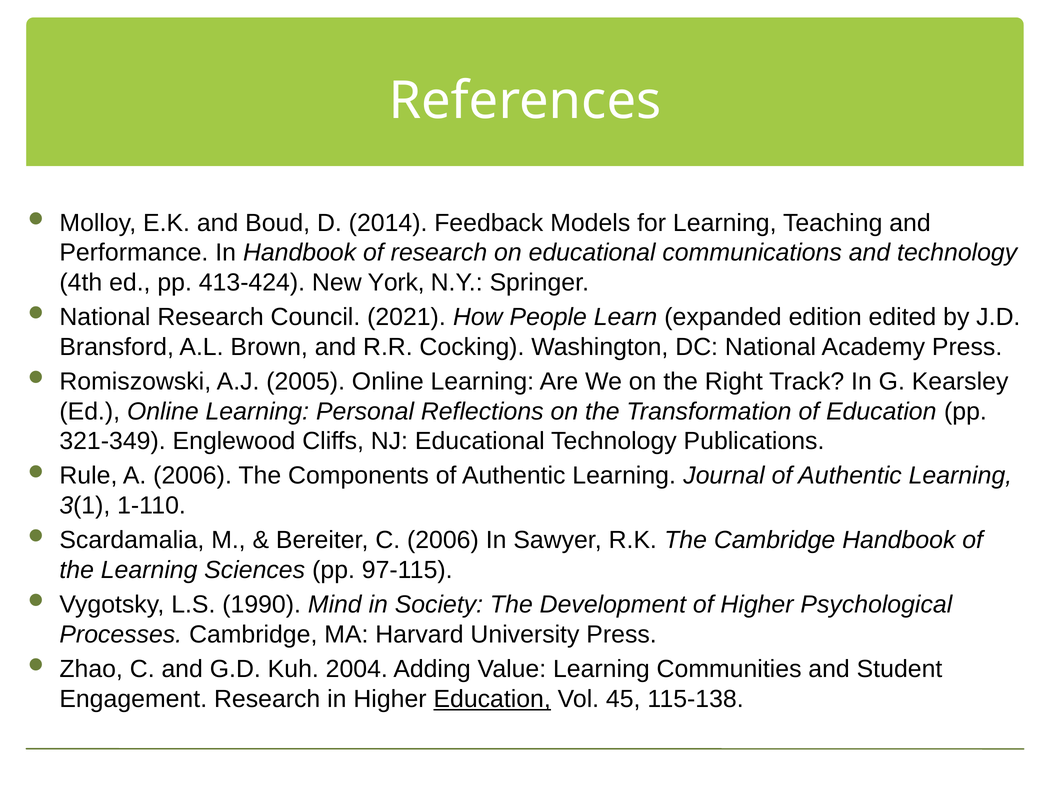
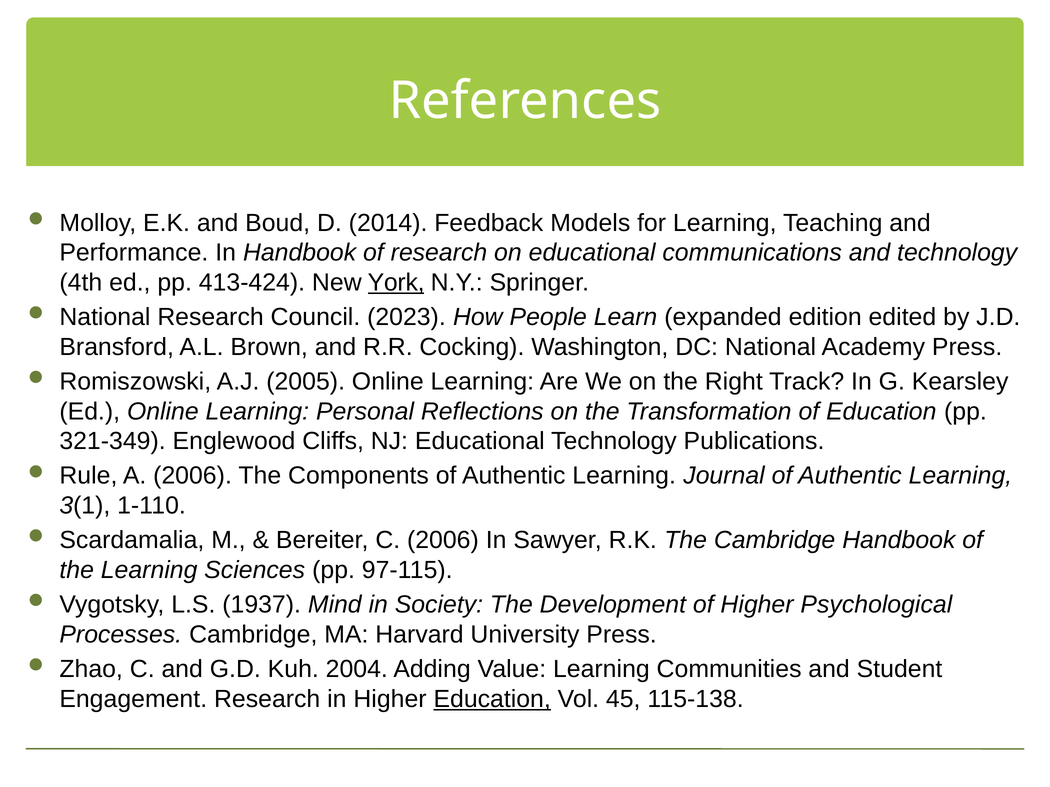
York underline: none -> present (396, 283)
2021: 2021 -> 2023 (406, 317)
1990: 1990 -> 1937 (262, 605)
